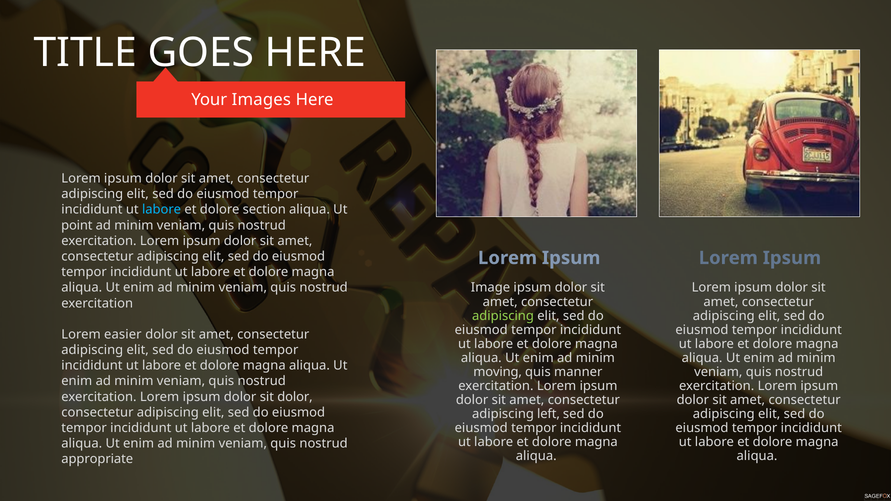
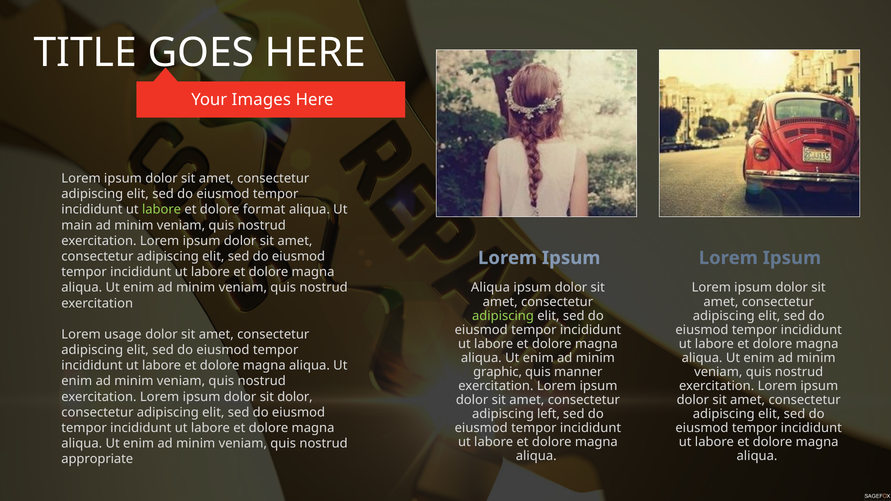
labore colour: light blue -> light green (162, 210)
section: section -> format (264, 210)
point: point -> main (77, 225)
Image: Image -> Aliqua (490, 288)
easier: easier -> usage (123, 335)
moving: moving -> graphic (498, 372)
